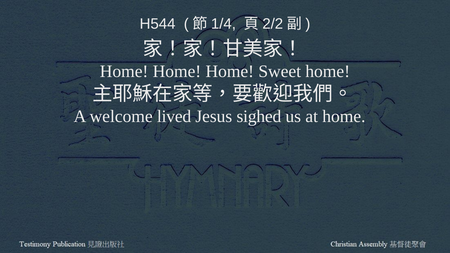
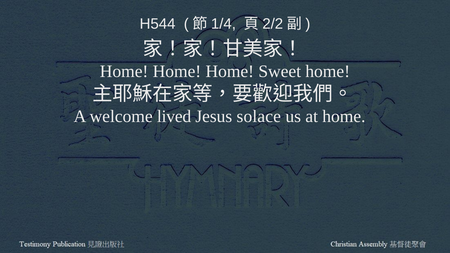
sighed: sighed -> solace (259, 116)
